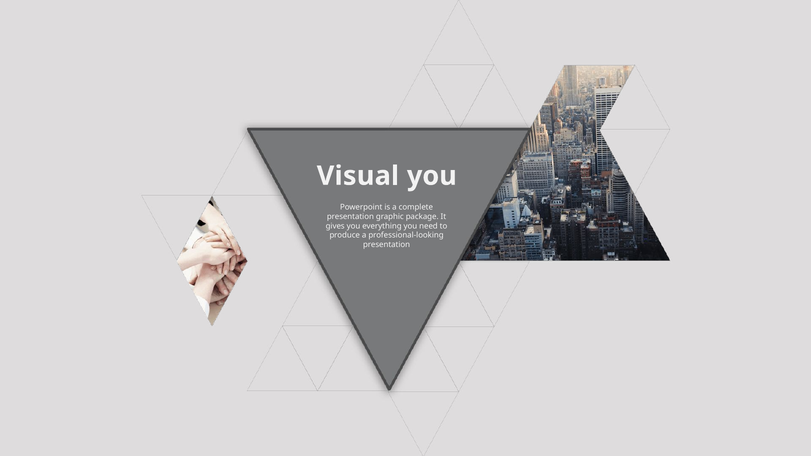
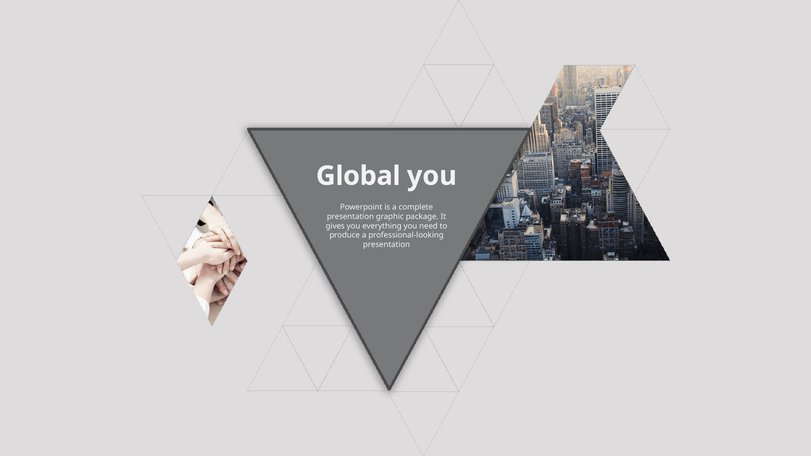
Visual: Visual -> Global (358, 176)
